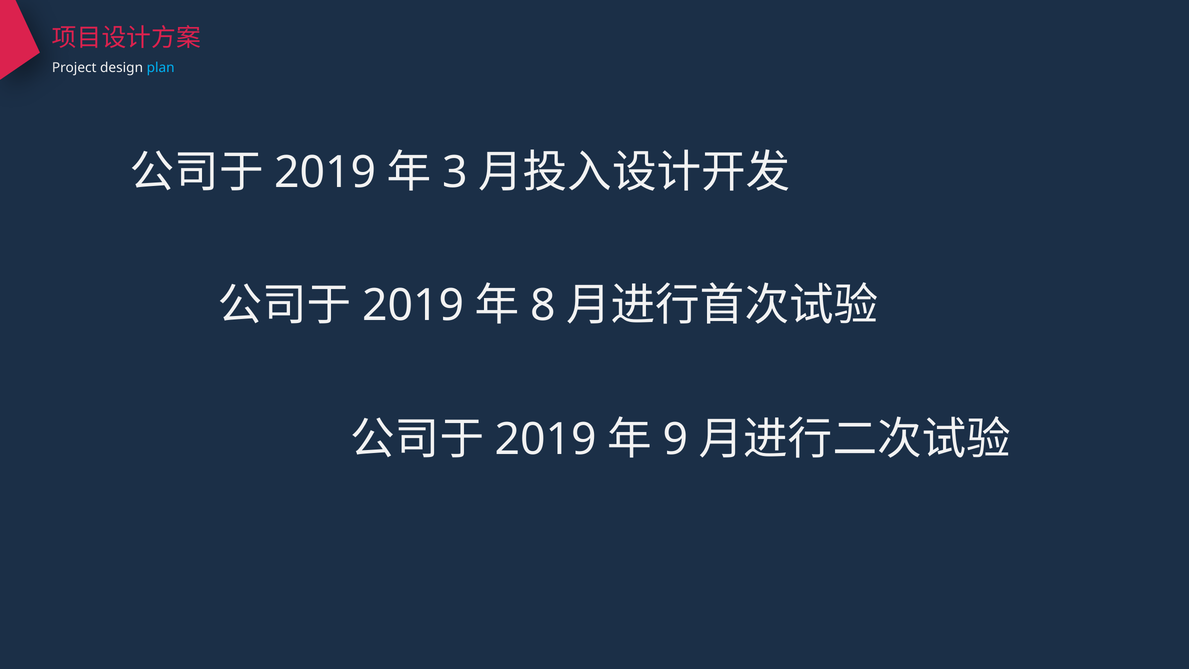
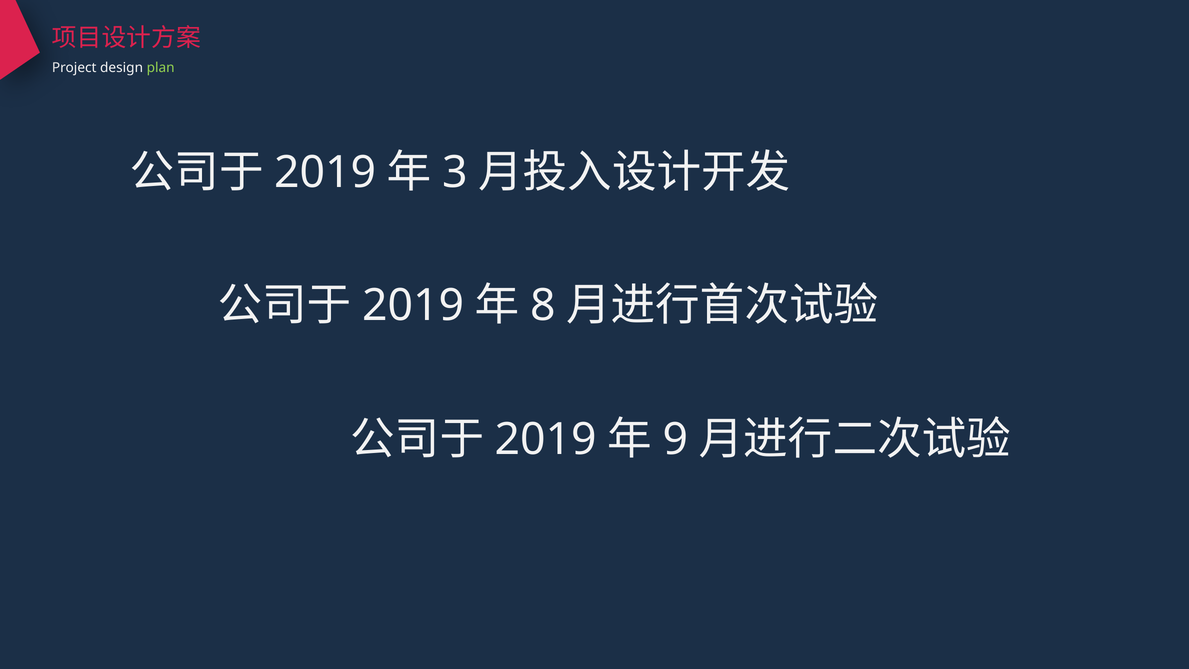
plan colour: light blue -> light green (161, 68)
